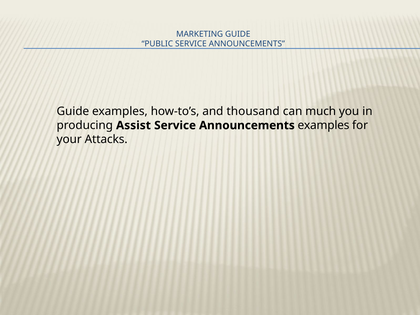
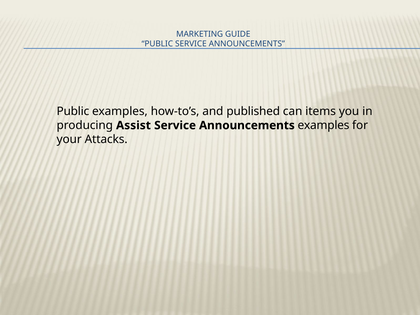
Guide: Guide -> Public (73, 111)
thousand: thousand -> published (253, 111)
much: much -> items (321, 111)
